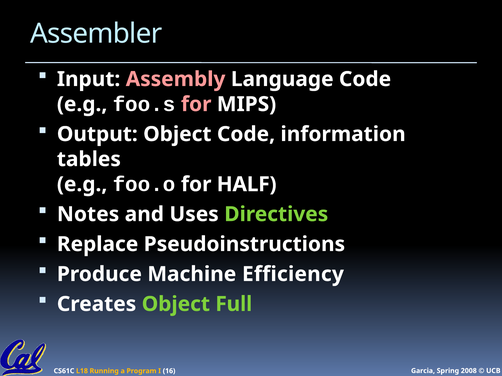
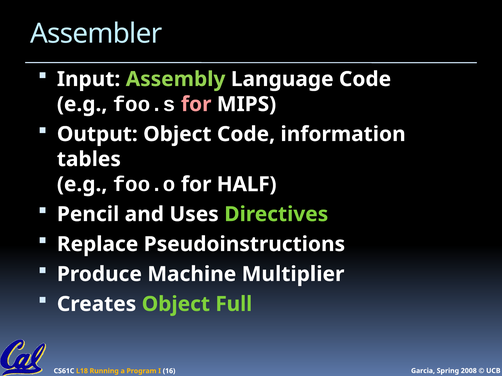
Assembly colour: pink -> light green (176, 79)
Notes: Notes -> Pencil (88, 215)
Efficiency: Efficiency -> Multiplier (293, 274)
